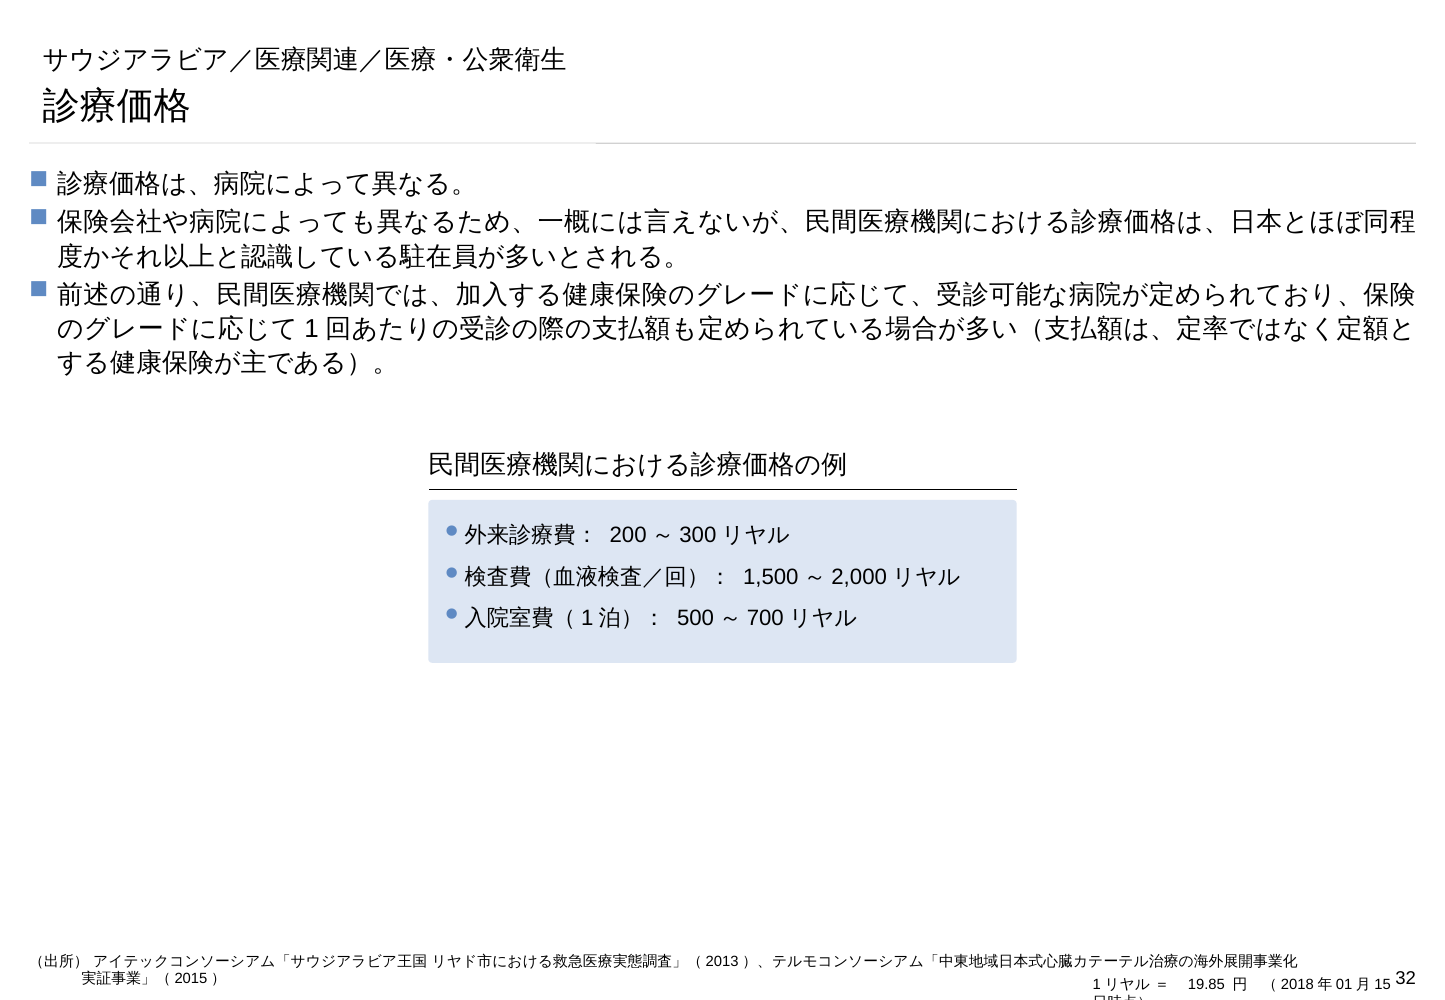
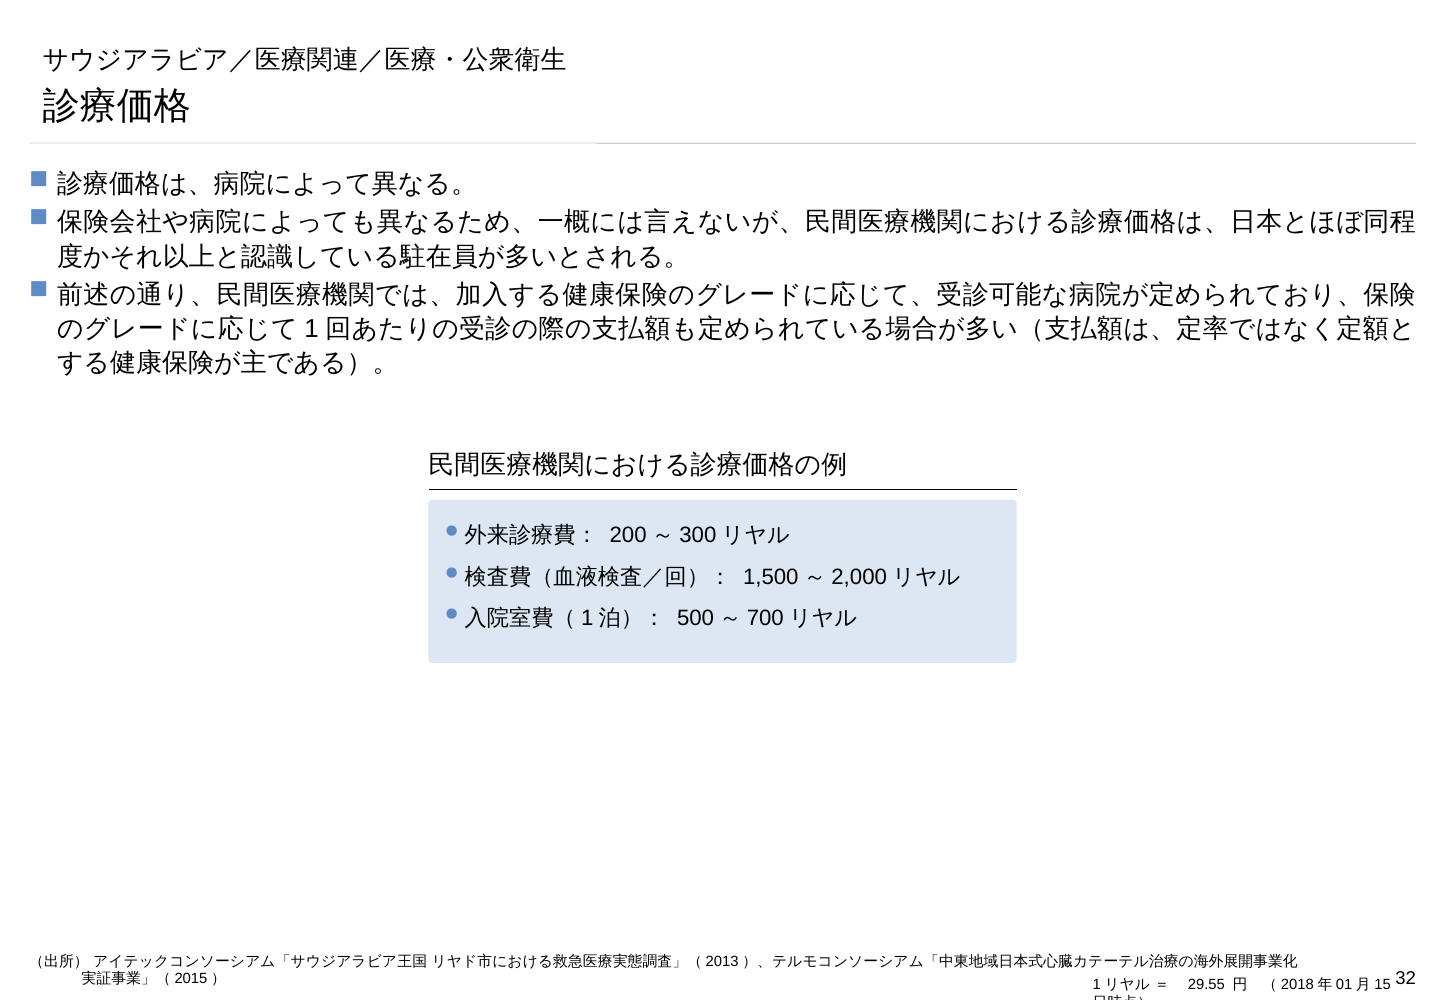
19.85: 19.85 -> 29.55 (1206, 985)
